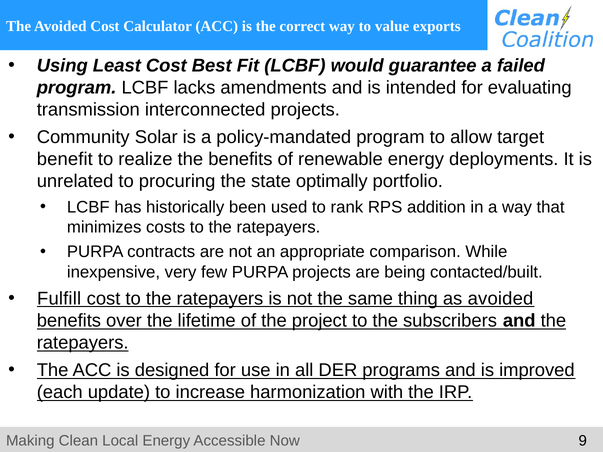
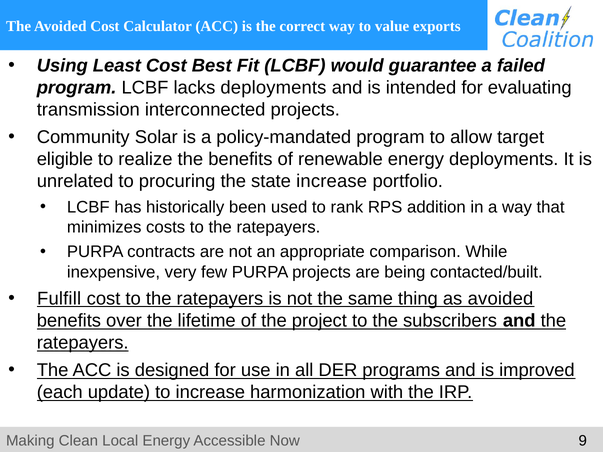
lacks amendments: amendments -> deployments (273, 88)
benefit: benefit -> eligible (65, 159)
state optimally: optimally -> increase (332, 181)
